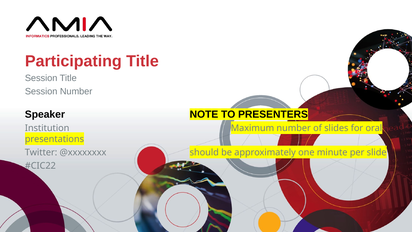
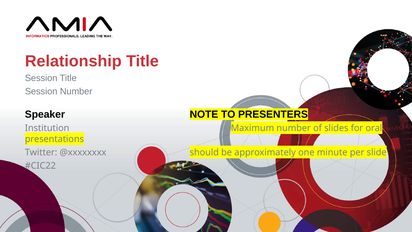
Participating: Participating -> Relationship (73, 61)
